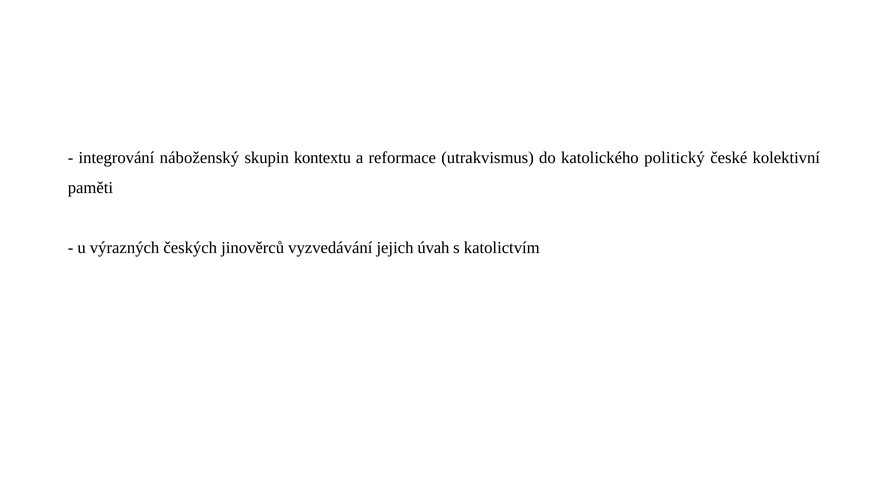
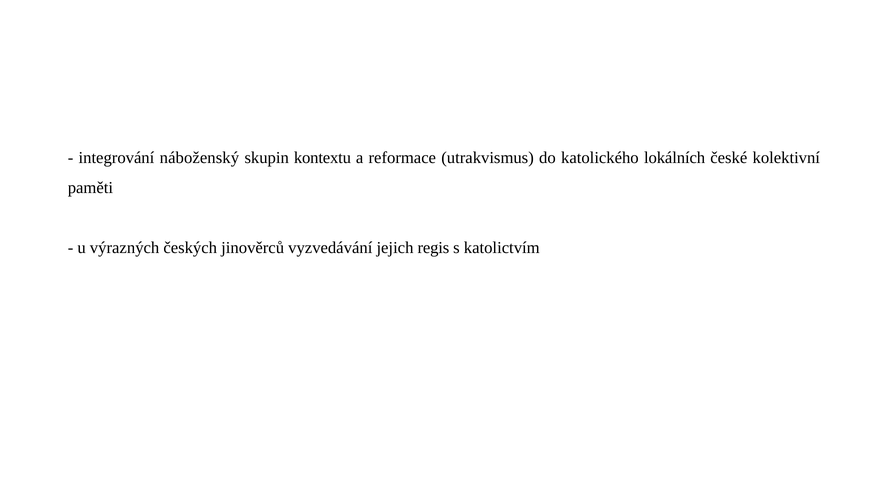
politický: politický -> lokálních (675, 158)
úvah: úvah -> regis (433, 248)
